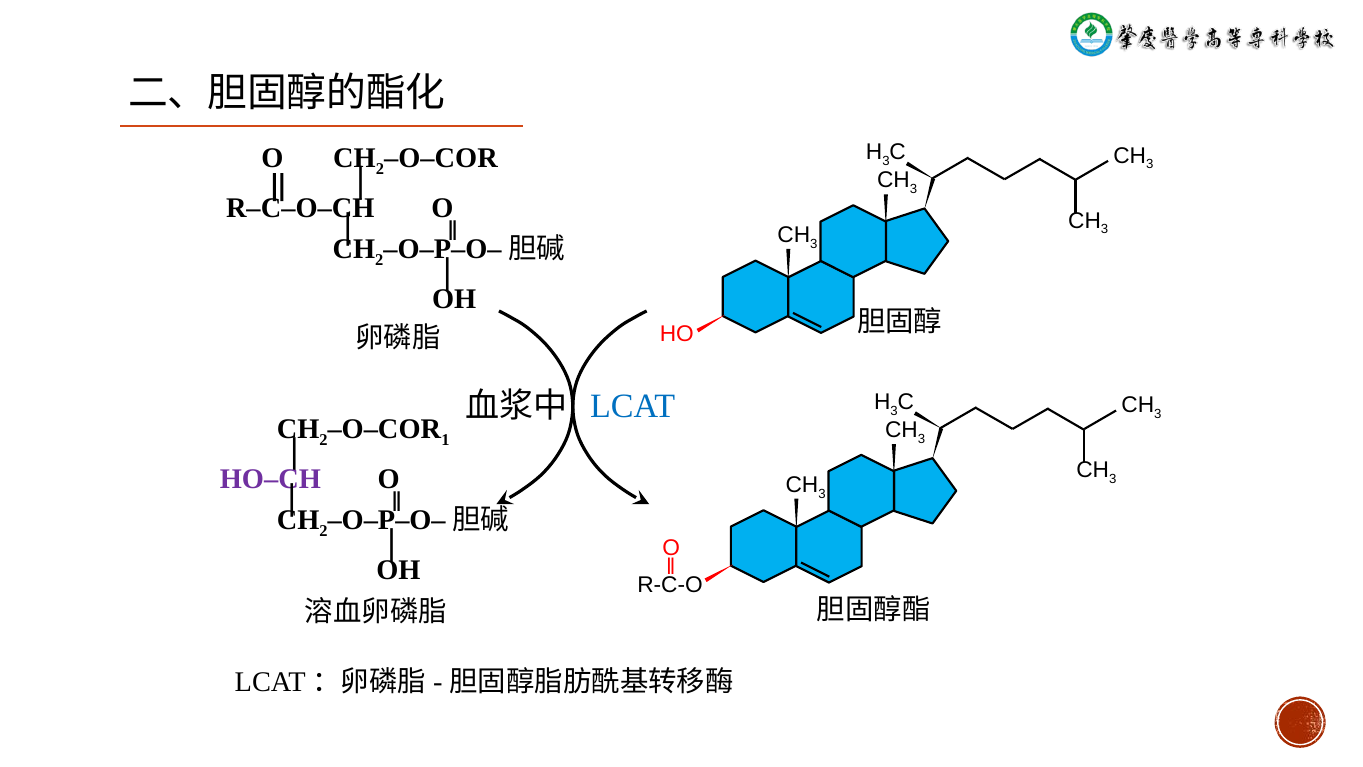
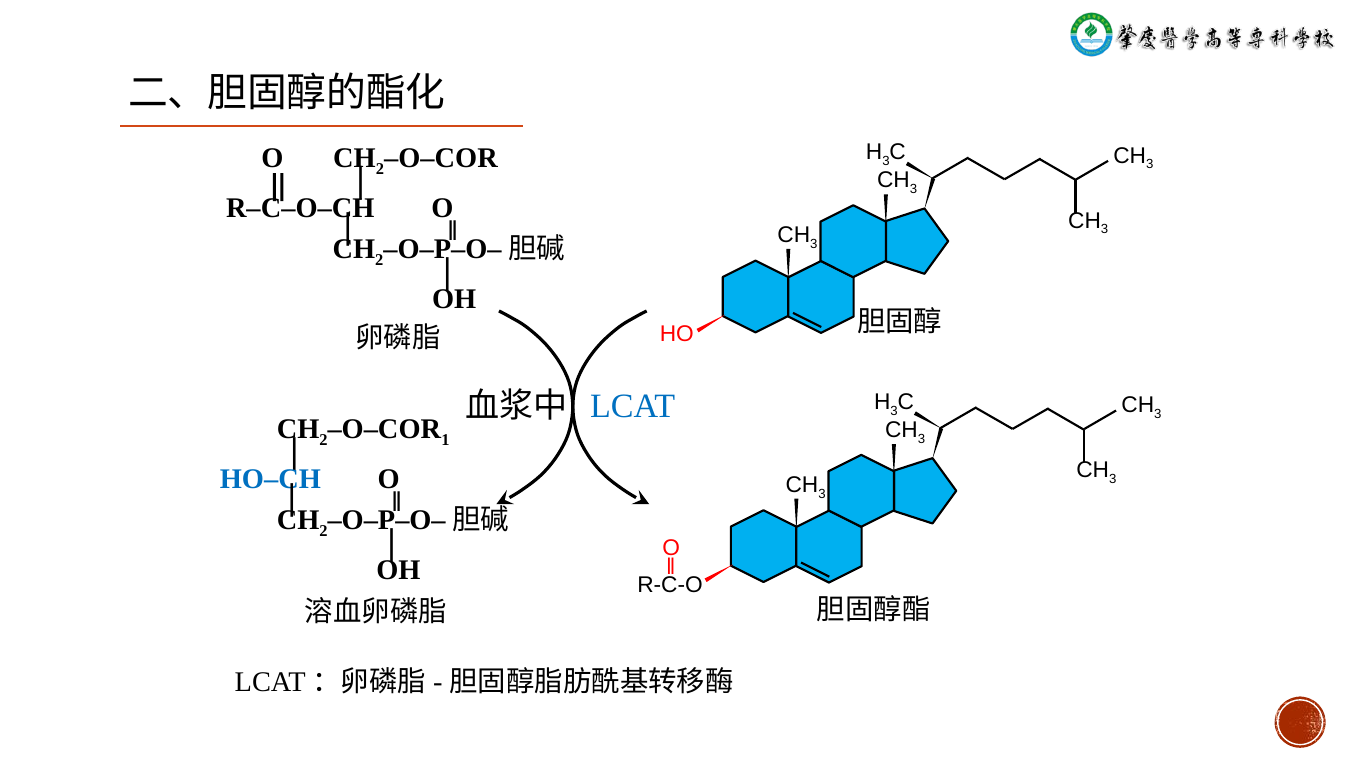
HO‒CH colour: purple -> blue (270, 479)
